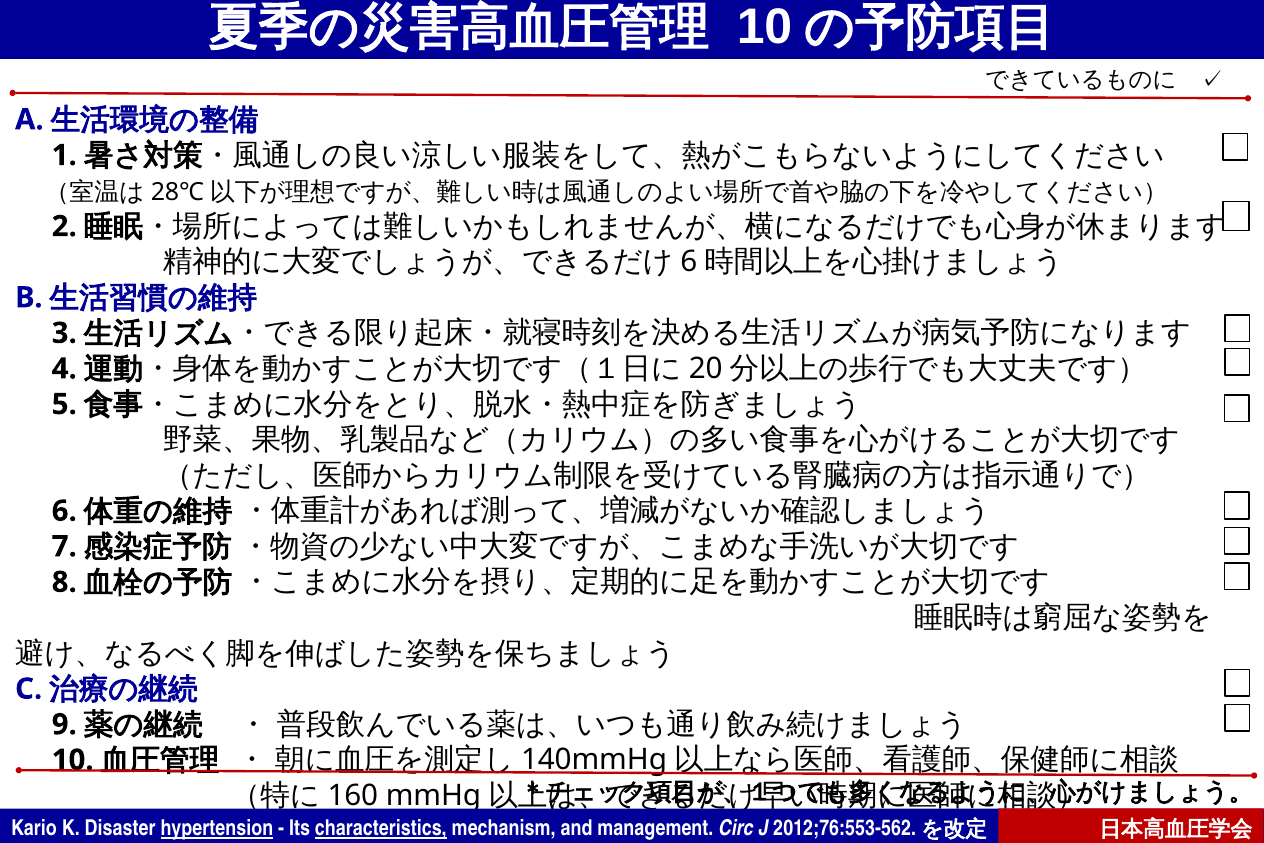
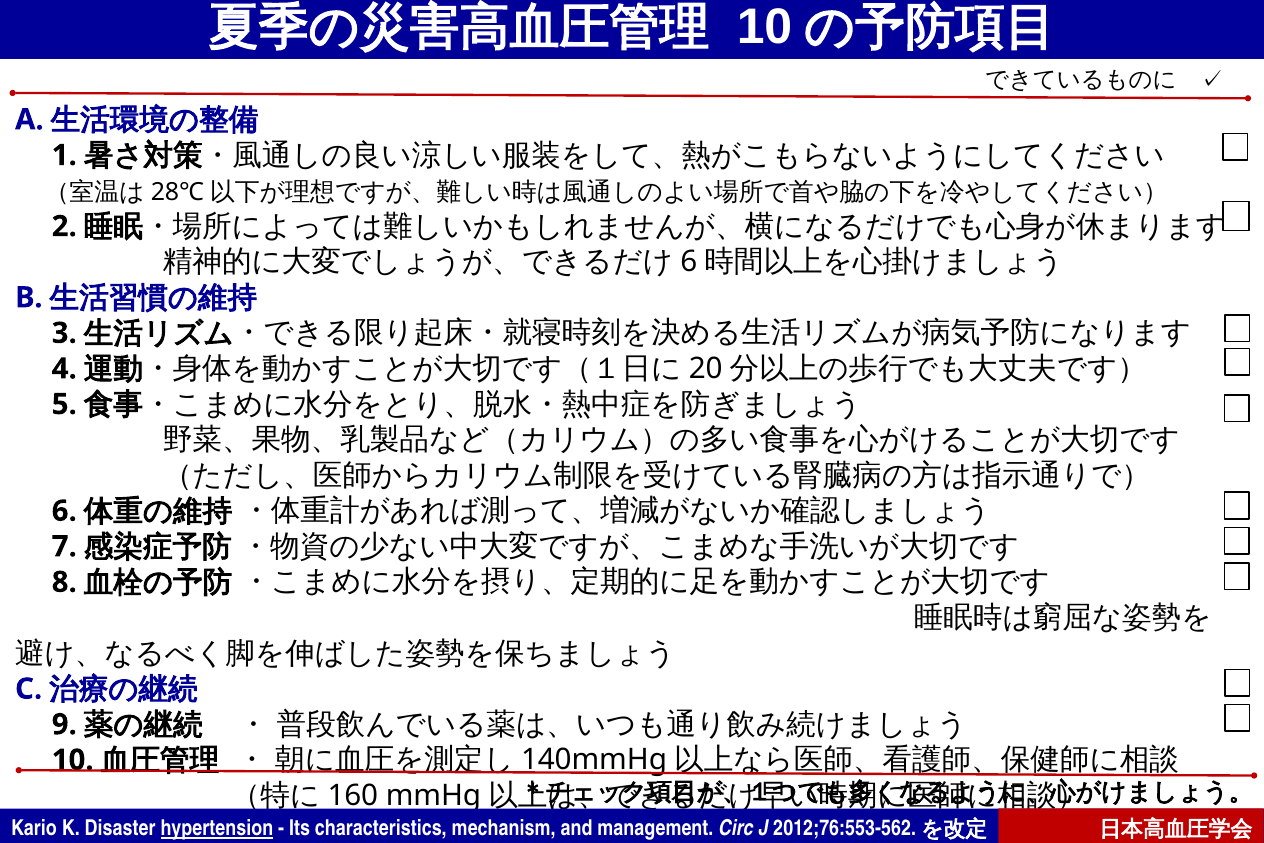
characteristics underline: present -> none (381, 828)
